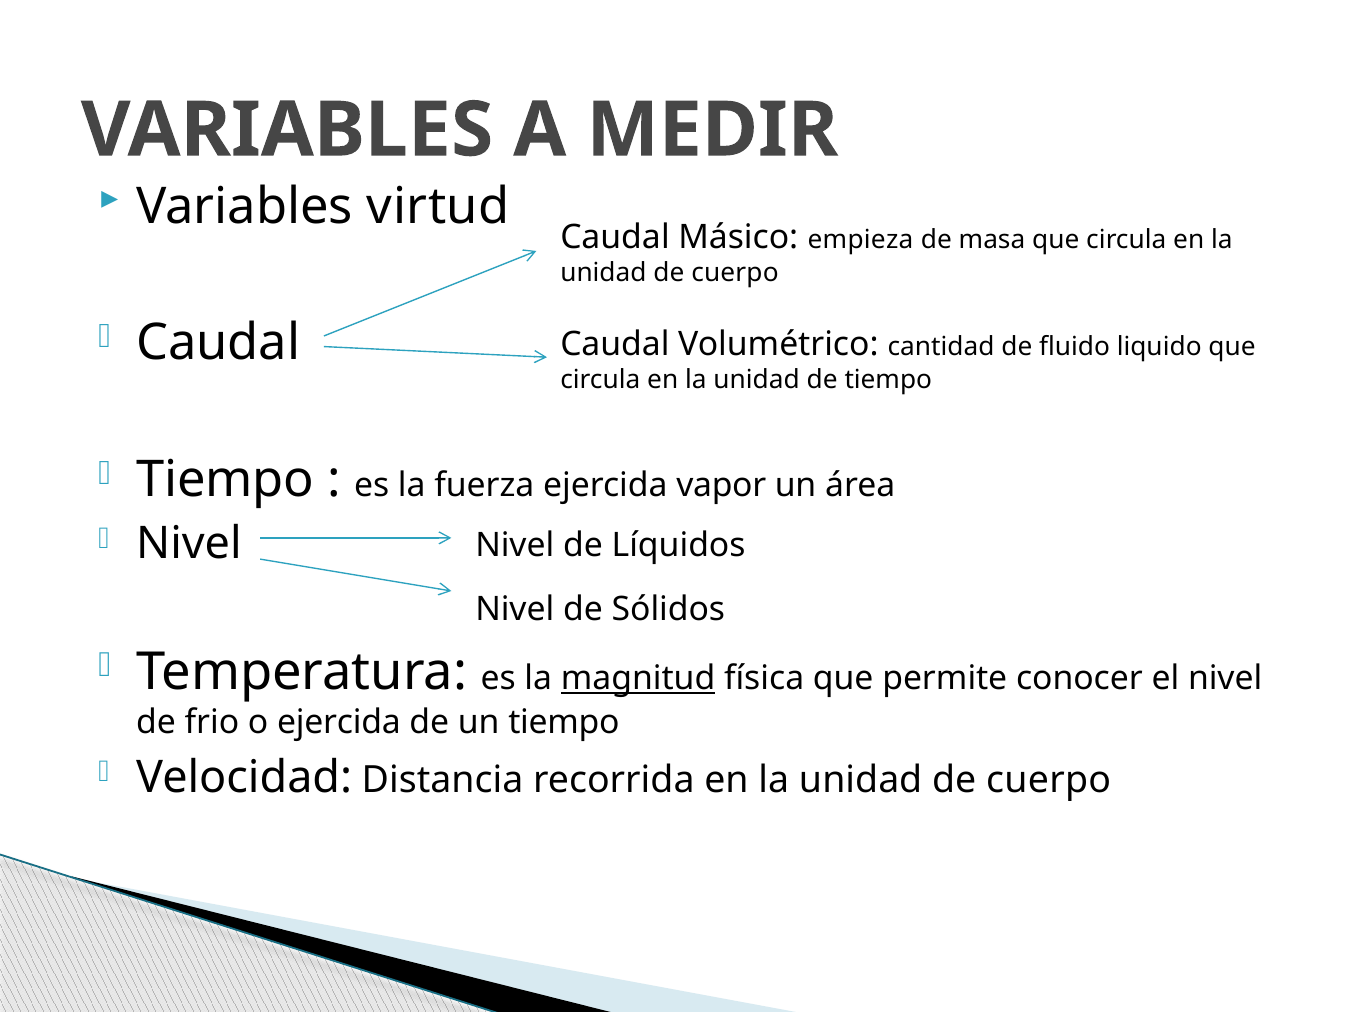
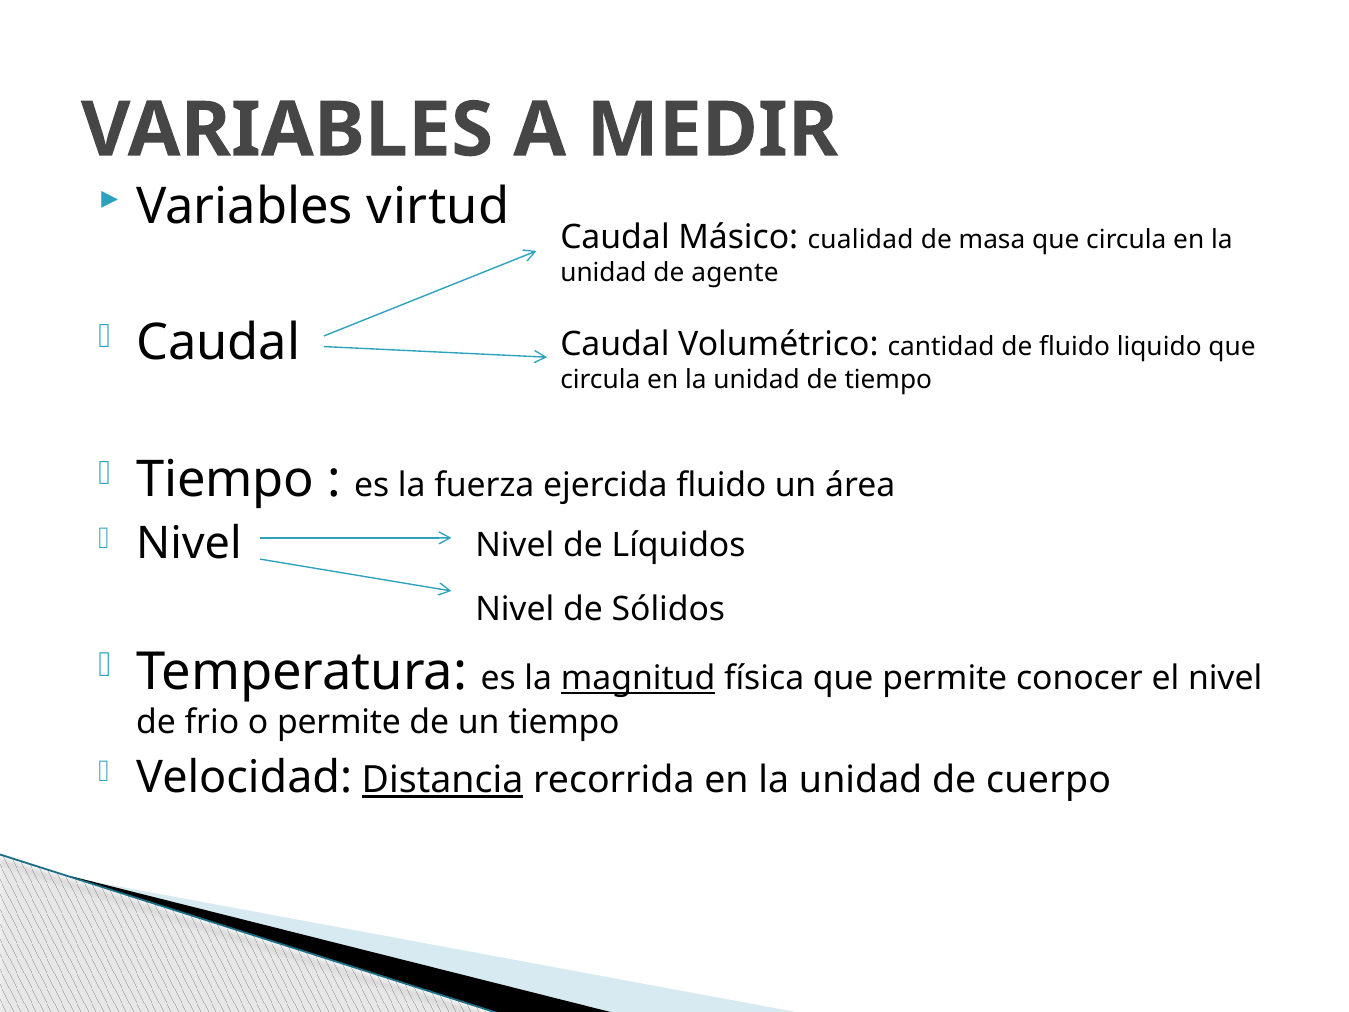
empieza: empieza -> cualidad (860, 240)
cuerpo: cuerpo -> agente (735, 273)
ejercida vapor: vapor -> fluido (721, 485)
o ejercida: ejercida -> permite (339, 722)
Distancia underline: none -> present (443, 780)
